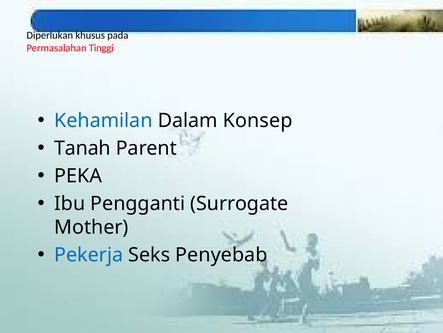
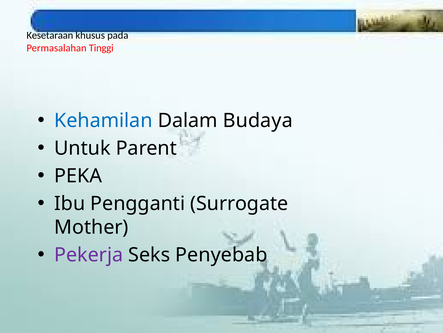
Diperlukan: Diperlukan -> Kesetaraan (50, 35)
Konsep: Konsep -> Budaya (258, 121)
Tanah: Tanah -> Untuk (82, 148)
Pekerja colour: blue -> purple (89, 255)
